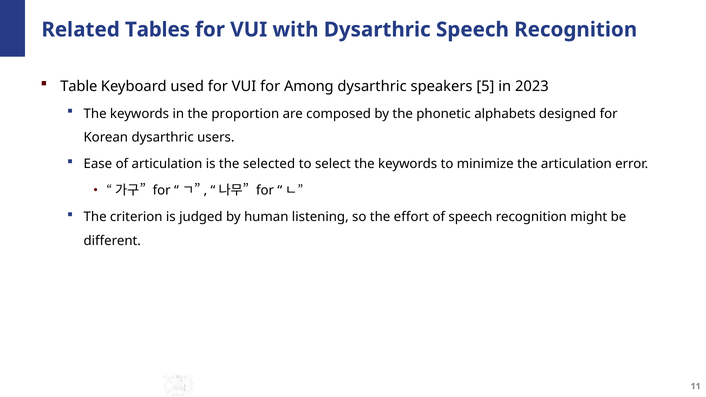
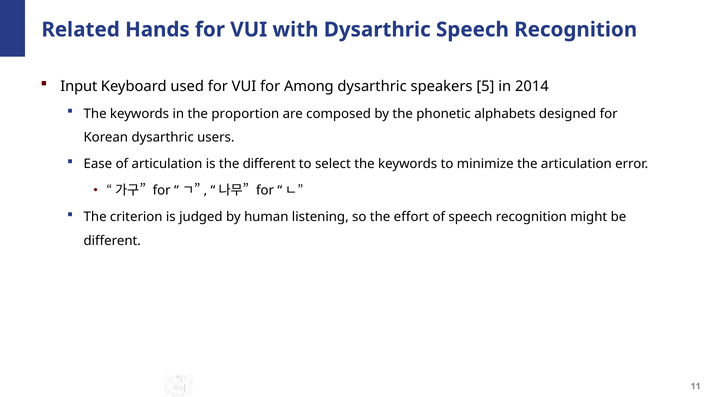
Tables: Tables -> Hands (157, 30)
Table: Table -> Input (79, 86)
2023: 2023 -> 2014 (532, 86)
the selected: selected -> different (269, 164)
